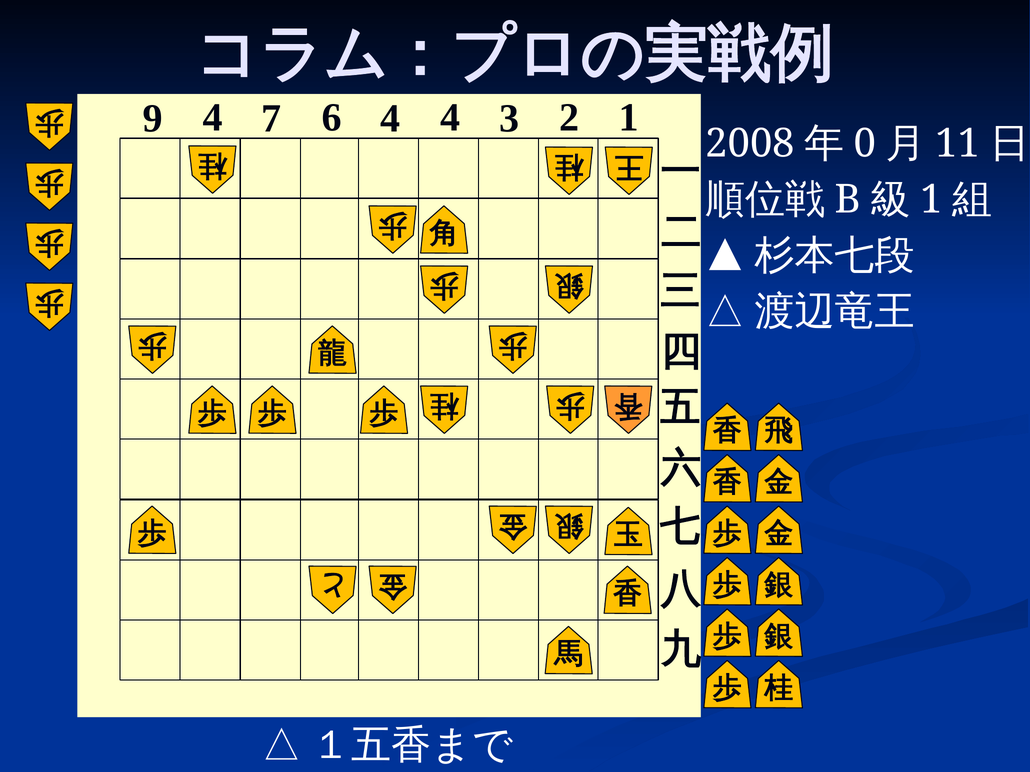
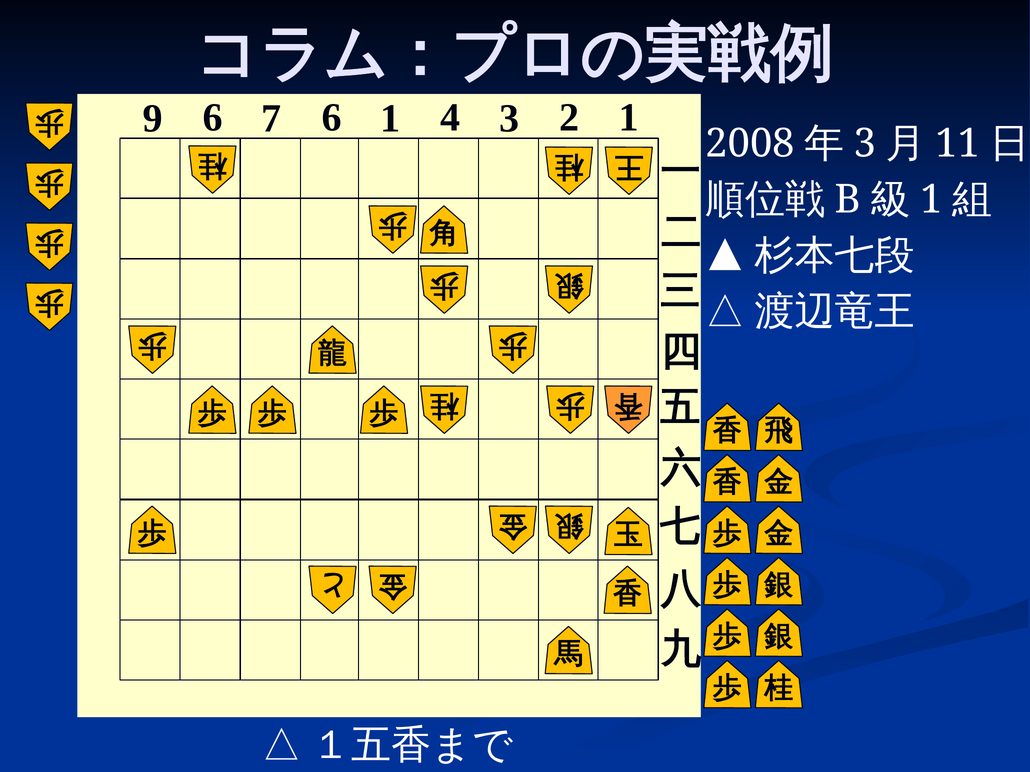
9 4: 4 -> 6 (213, 118)
6 4: 4 -> 1 (390, 118)
0: 0 -> 3 (865, 143)
